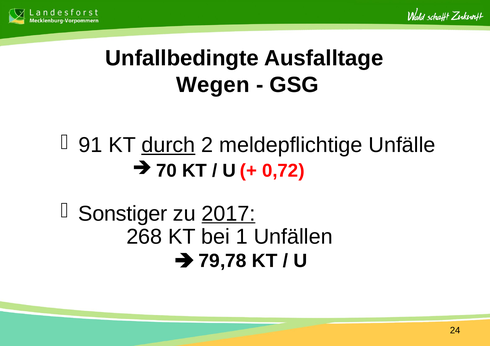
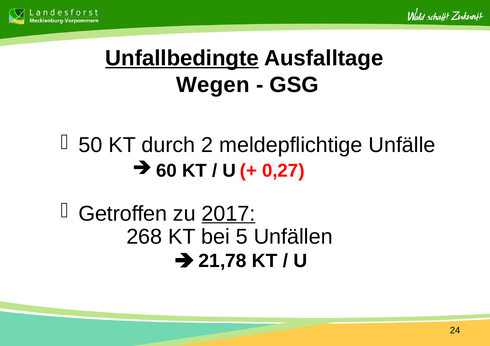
Unfallbedingte underline: none -> present (182, 58)
91: 91 -> 50 (91, 145)
durch underline: present -> none (168, 145)
70: 70 -> 60 (167, 171)
0,72: 0,72 -> 0,27 (283, 171)
Sonstiger: Sonstiger -> Getroffen (123, 214)
1: 1 -> 5 (242, 237)
79,78: 79,78 -> 21,78 (223, 261)
